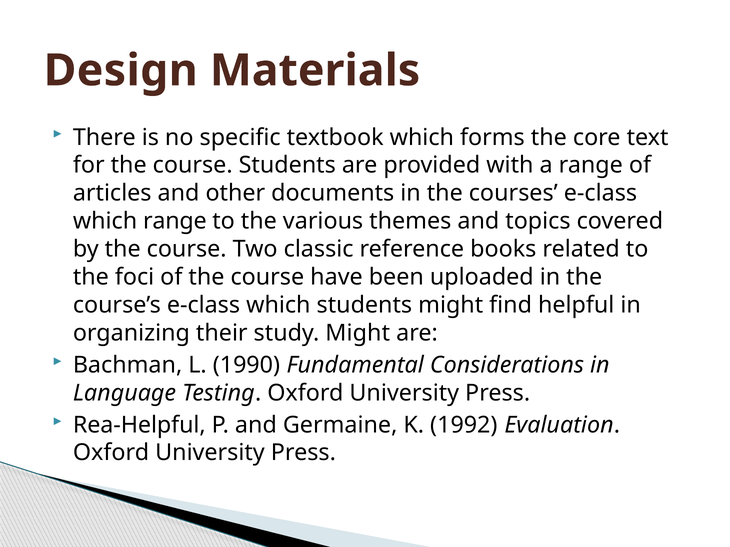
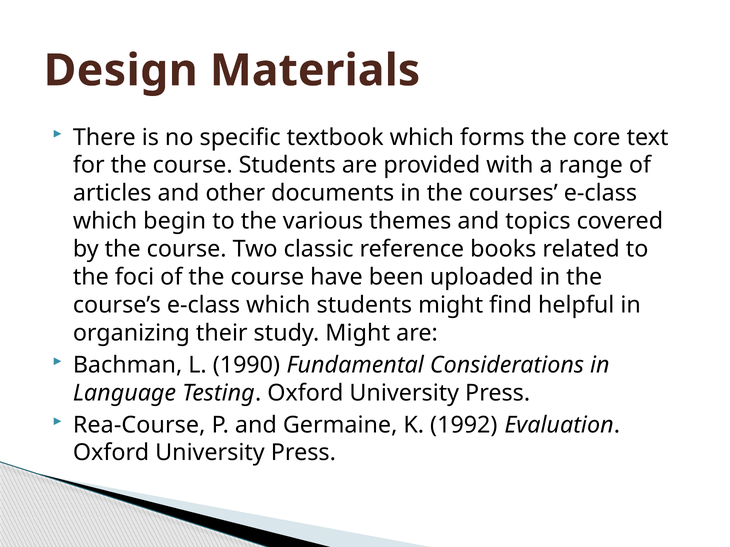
which range: range -> begin (175, 221)
Rea-Helpful: Rea-Helpful -> Rea-Course (139, 425)
